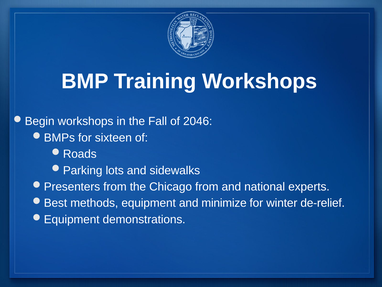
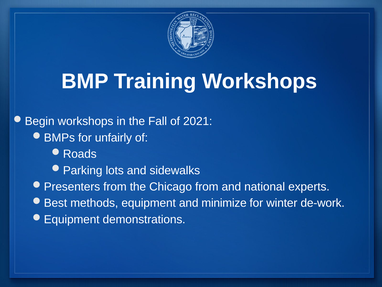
2046: 2046 -> 2021 (198, 121)
sixteen: sixteen -> unfairly (113, 137)
de-relief: de-relief -> de-work (323, 203)
